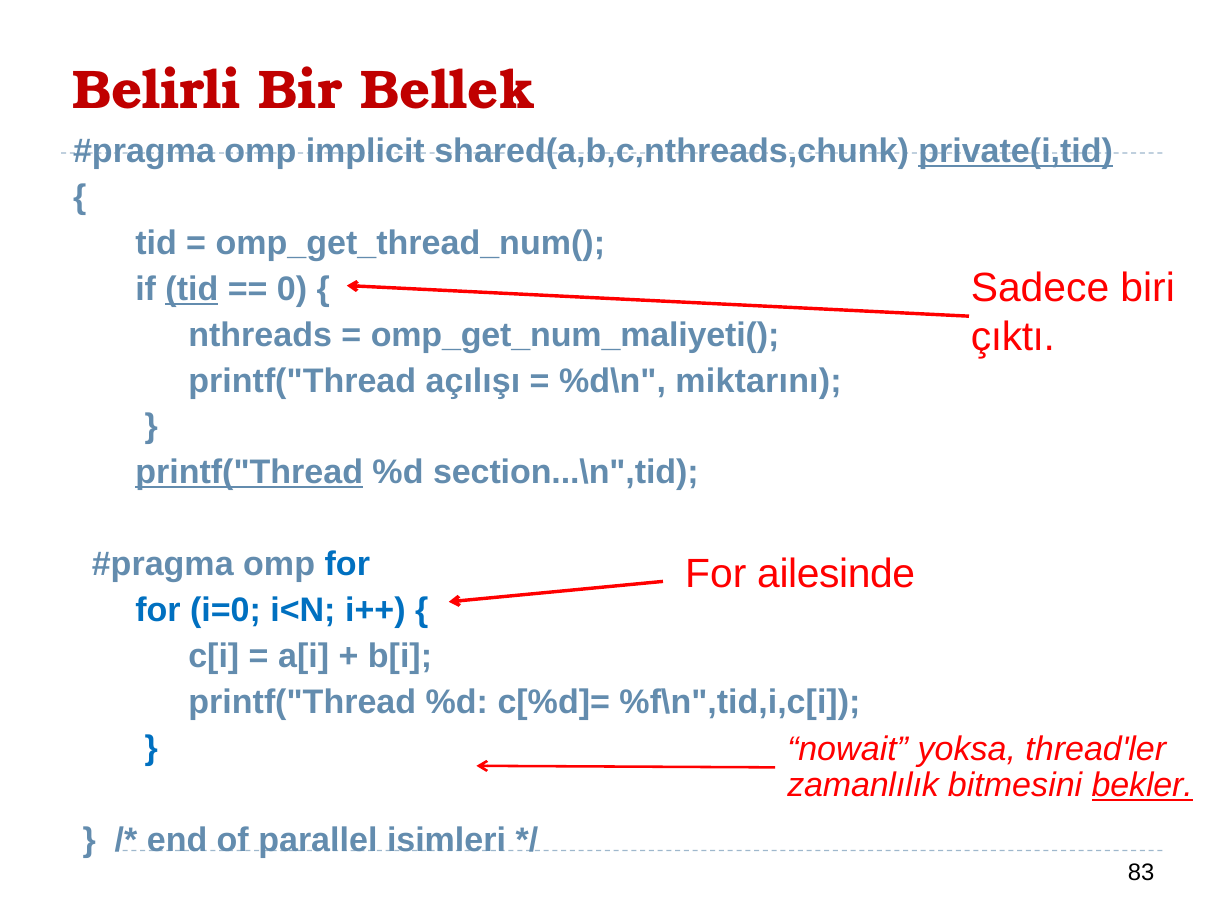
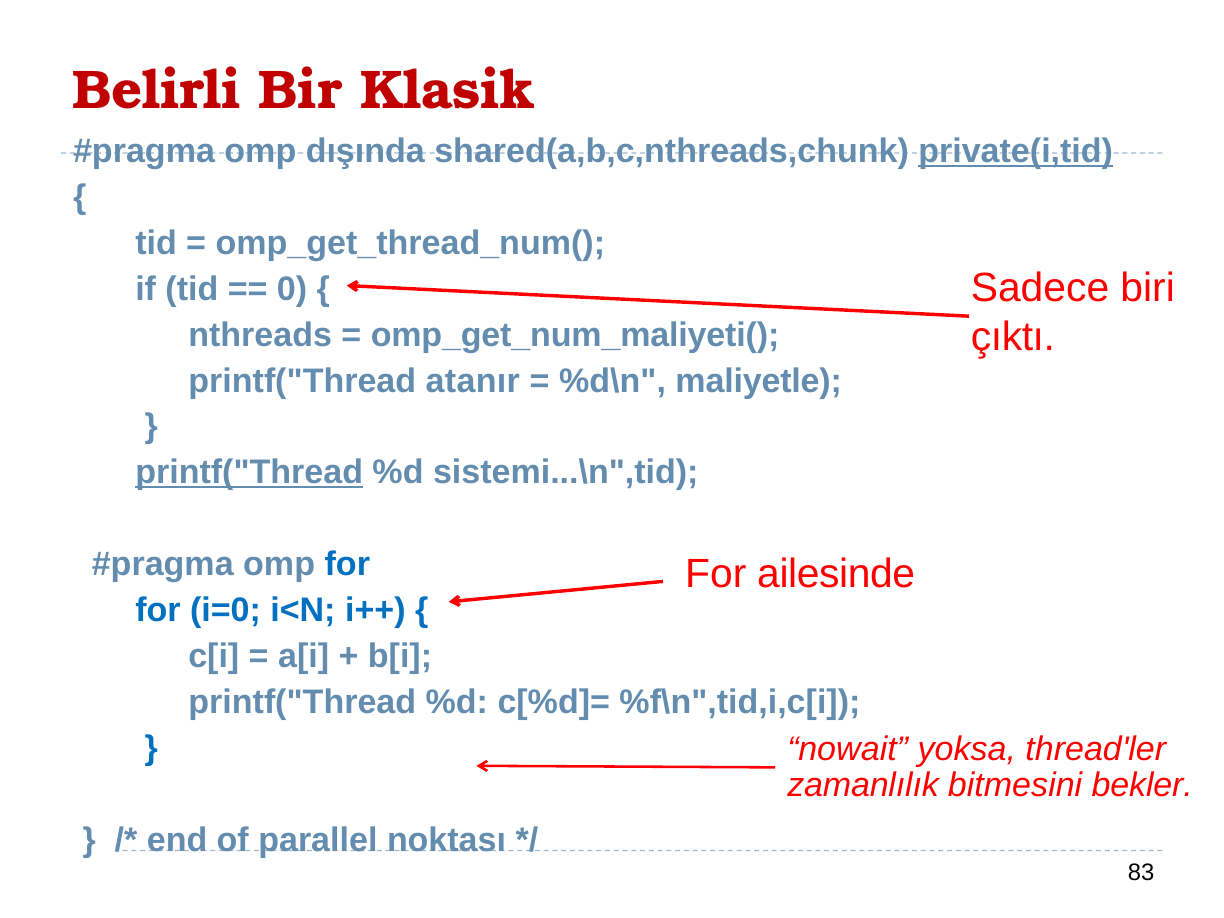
Bellek: Bellek -> Klasik (448, 90)
implicit: implicit -> dışında (365, 151)
tid underline: present -> none (192, 289)
açılışı: açılışı -> atanır (473, 381)
miktarını: miktarını -> maliyetle (759, 381)
section...\n",tid: section...\n",tid -> sistemi...\n",tid (566, 473)
bekler underline: present -> none (1142, 785)
isimleri: isimleri -> noktası (446, 840)
